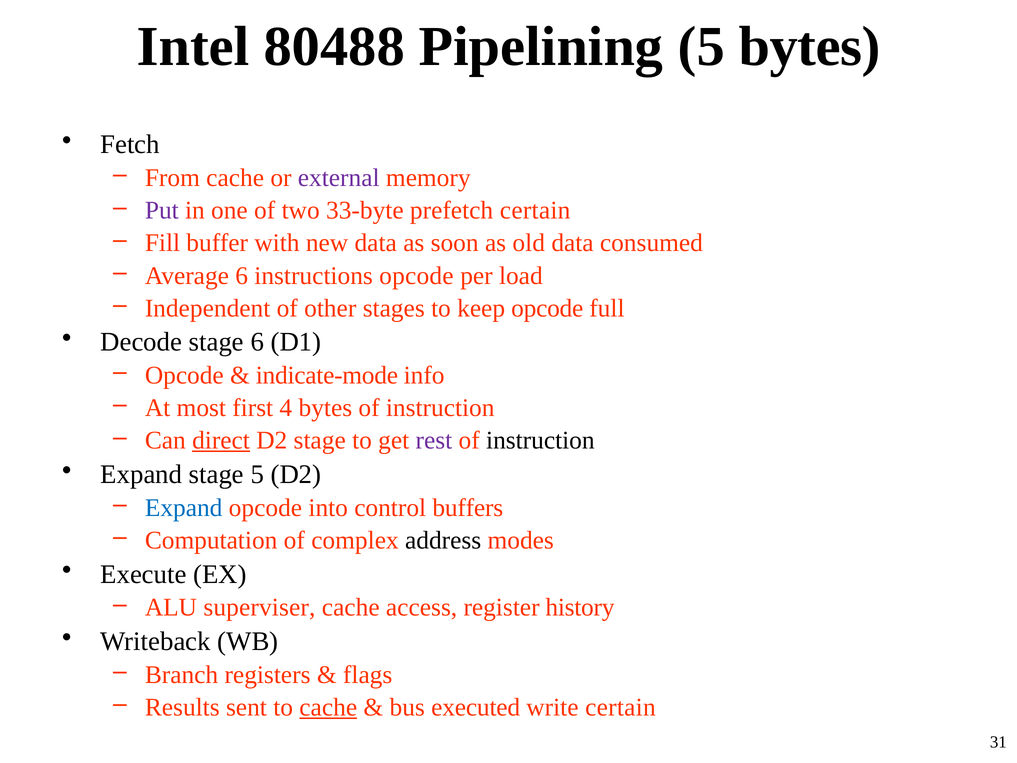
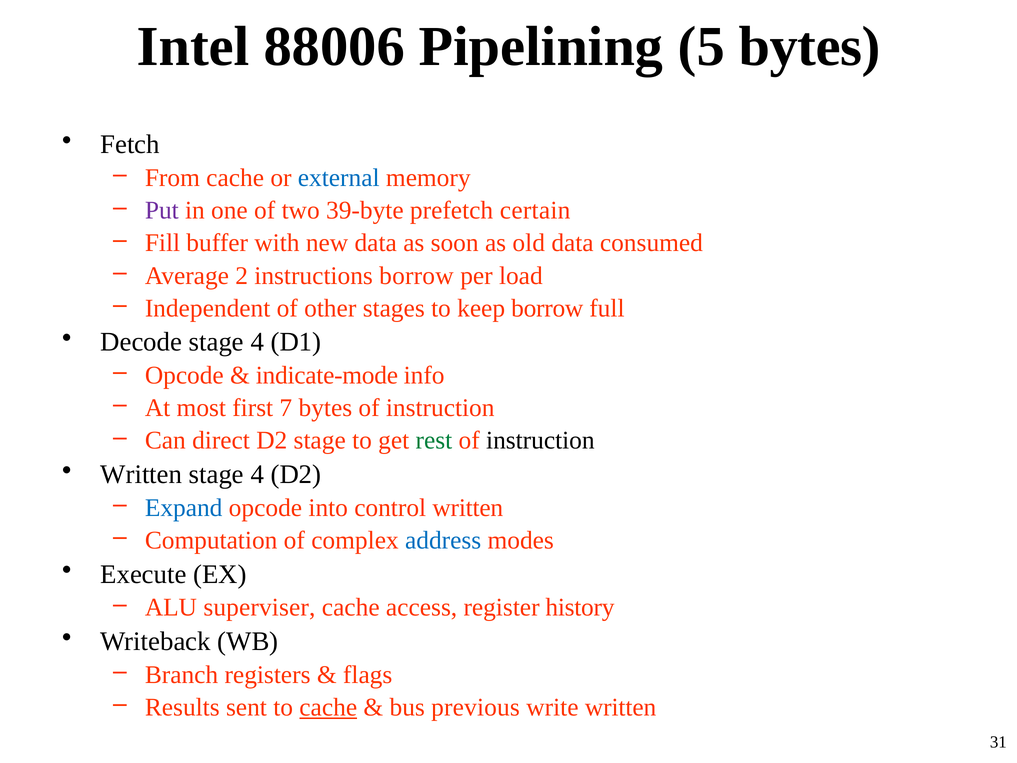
80488: 80488 -> 88006 (334, 46)
external colour: purple -> blue (339, 178)
33-byte: 33-byte -> 39-byte (365, 210)
Average 6: 6 -> 2 (242, 276)
instructions opcode: opcode -> borrow (416, 276)
keep opcode: opcode -> borrow (547, 308)
Decode stage 6: 6 -> 4 (257, 342)
4: 4 -> 7 (286, 408)
direct underline: present -> none (221, 440)
rest colour: purple -> green (434, 440)
Expand: Expand -> Written (141, 474)
5: 5 -> 4 (257, 474)
control buffers: buffers -> written (468, 508)
address colour: black -> blue (443, 540)
executed: executed -> previous (476, 707)
write certain: certain -> written (621, 707)
